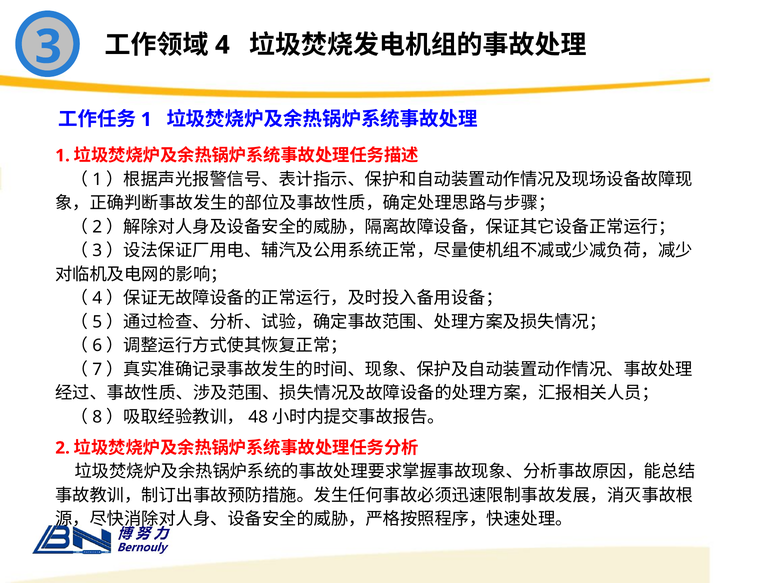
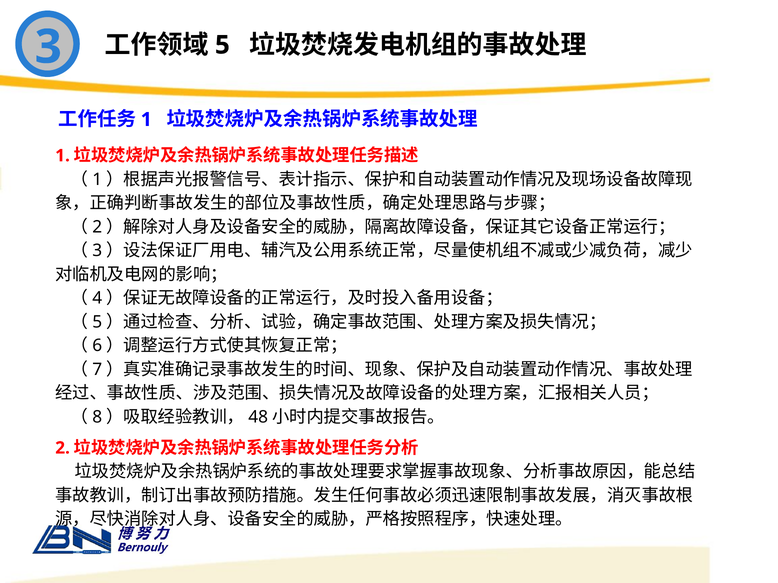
4: 4 -> 5 (222, 45)
